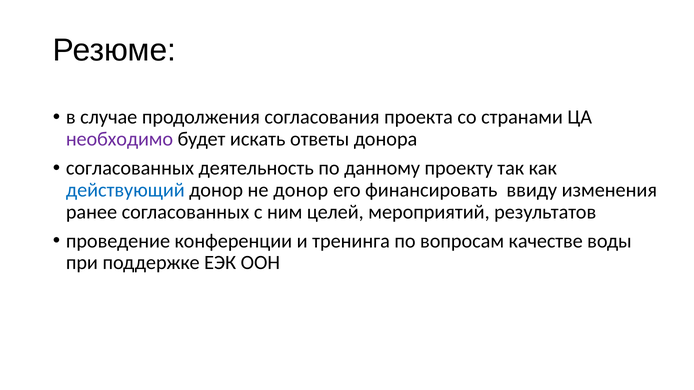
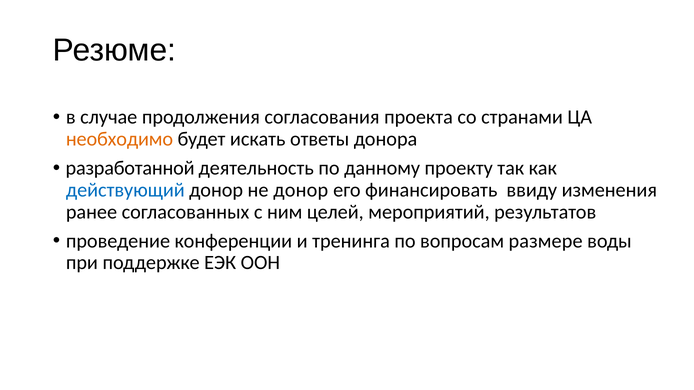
необходимо colour: purple -> orange (119, 139)
согласованных: согласованных -> разработанной (130, 168)
качестве: качестве -> размере (546, 241)
